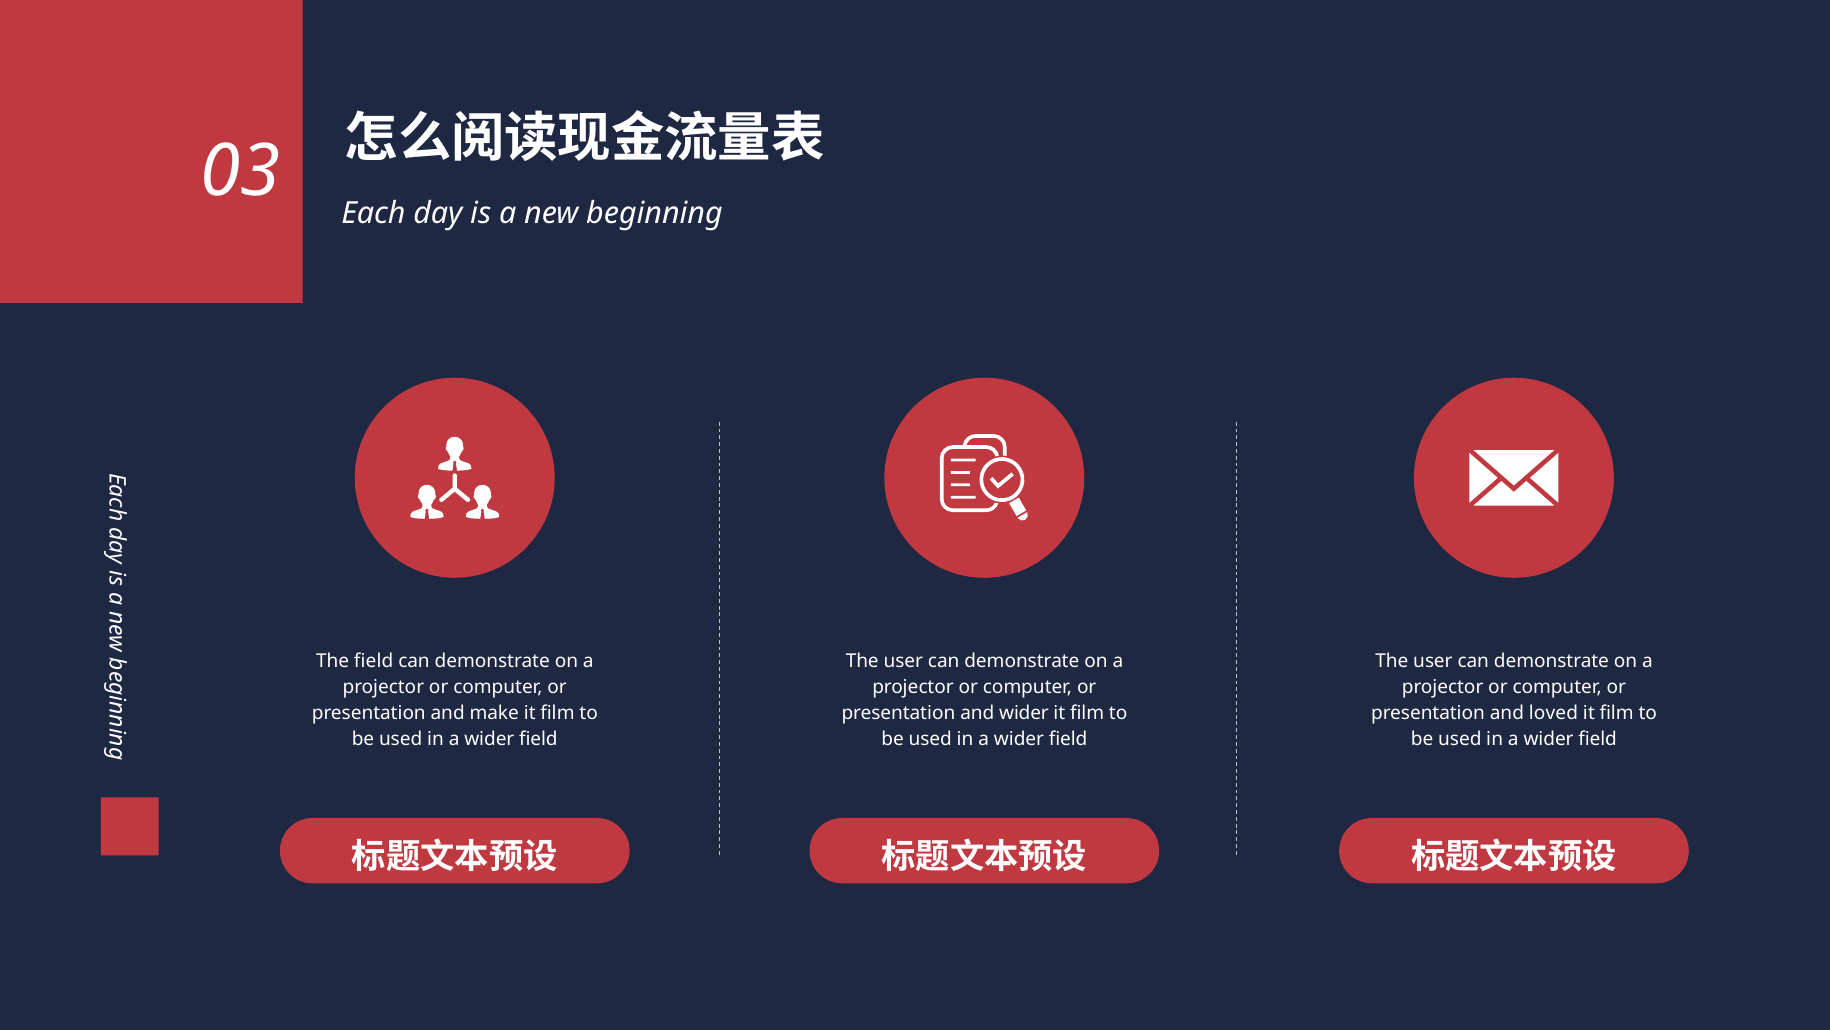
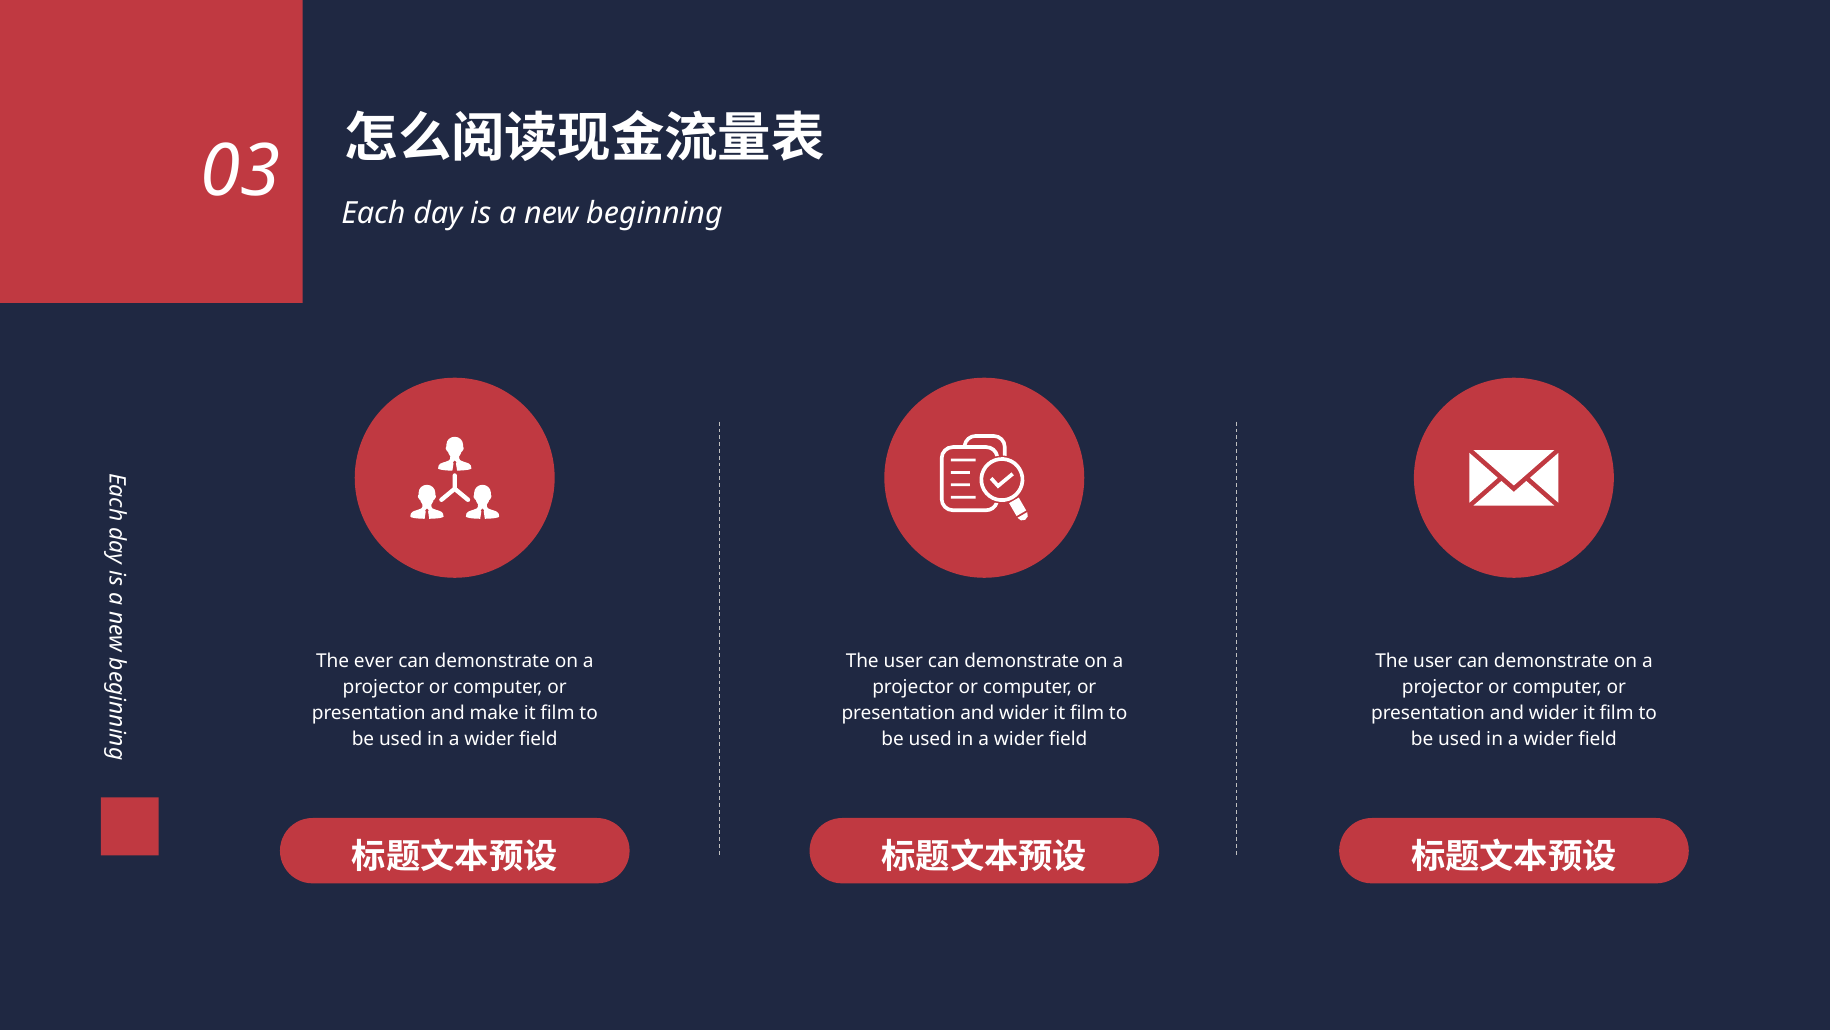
The field: field -> ever (374, 661)
loved: loved -> wider (1554, 713)
